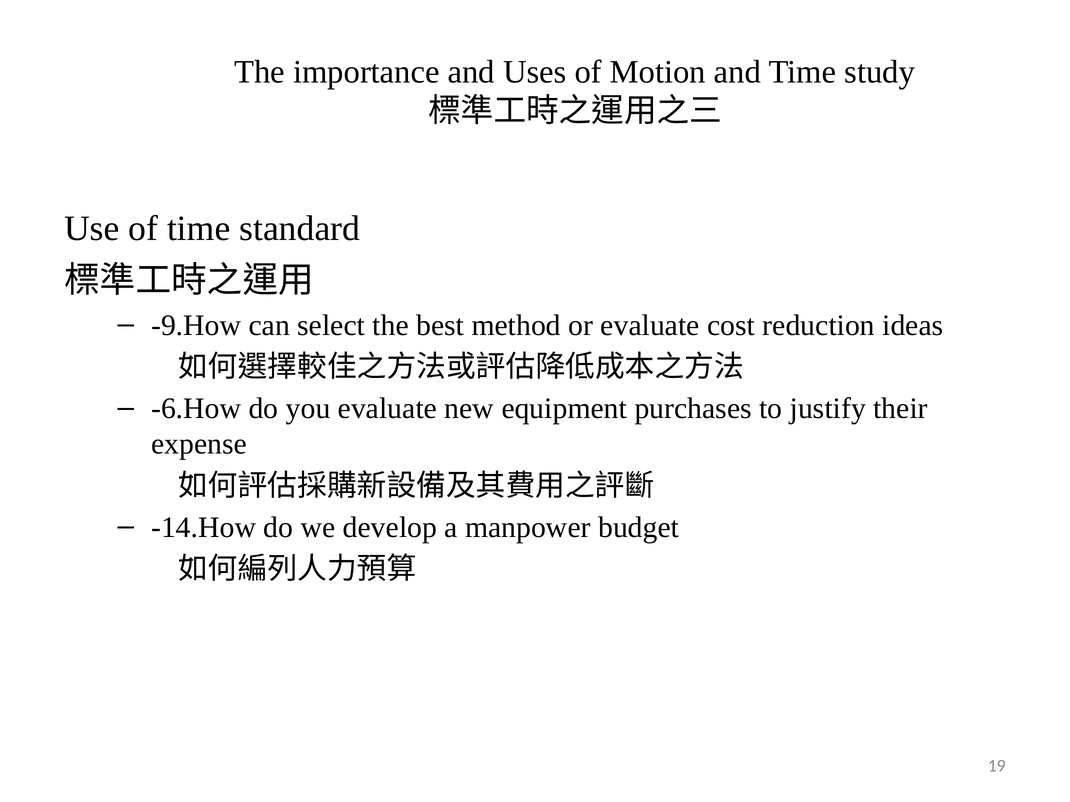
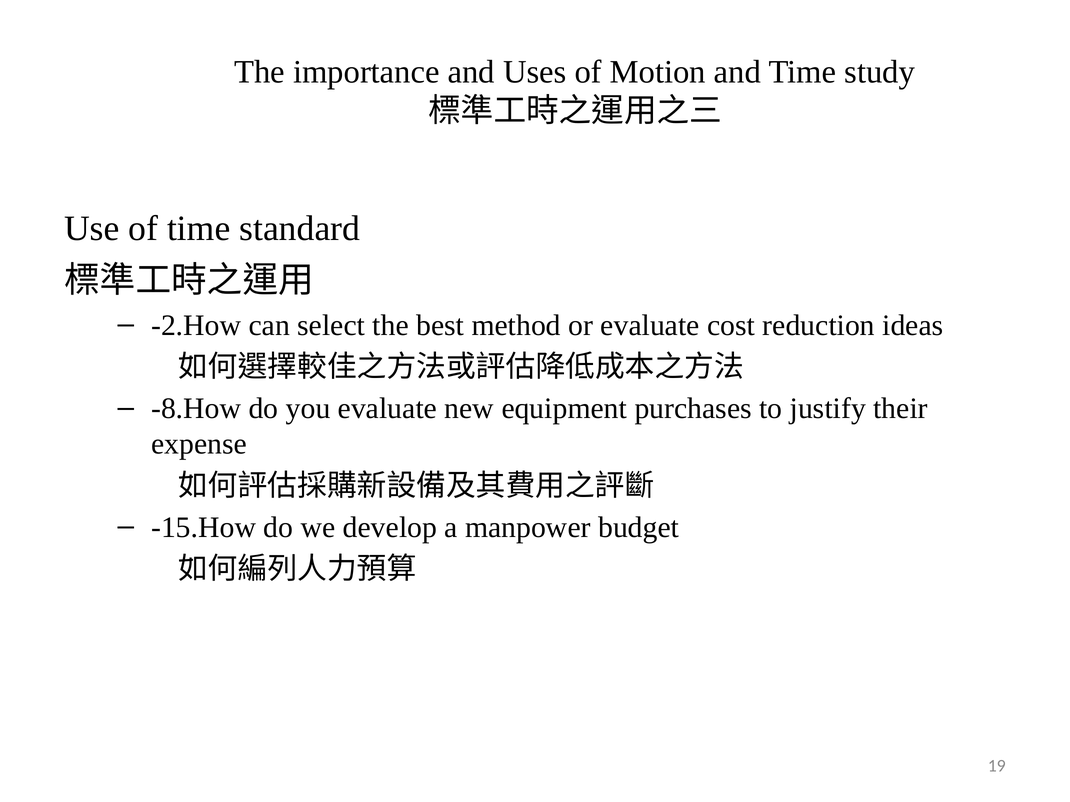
-9.How: -9.How -> -2.How (196, 325)
-6.How: -6.How -> -8.How (196, 409)
-14.How: -14.How -> -15.How (204, 528)
